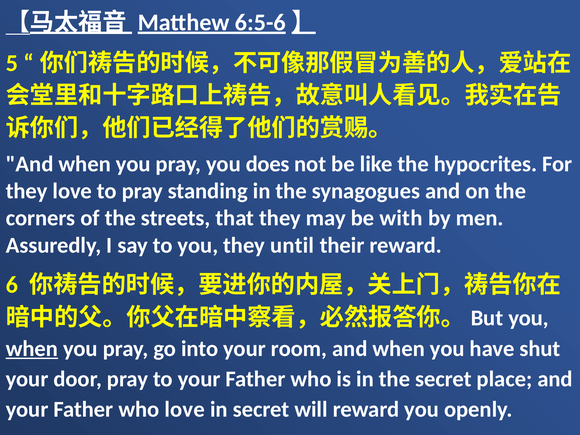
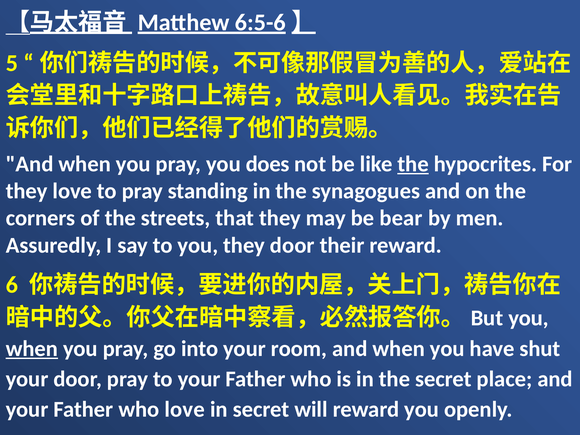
the underline: none -> present (413, 164)
with: with -> bear (401, 218)
they until: until -> door (292, 245)
